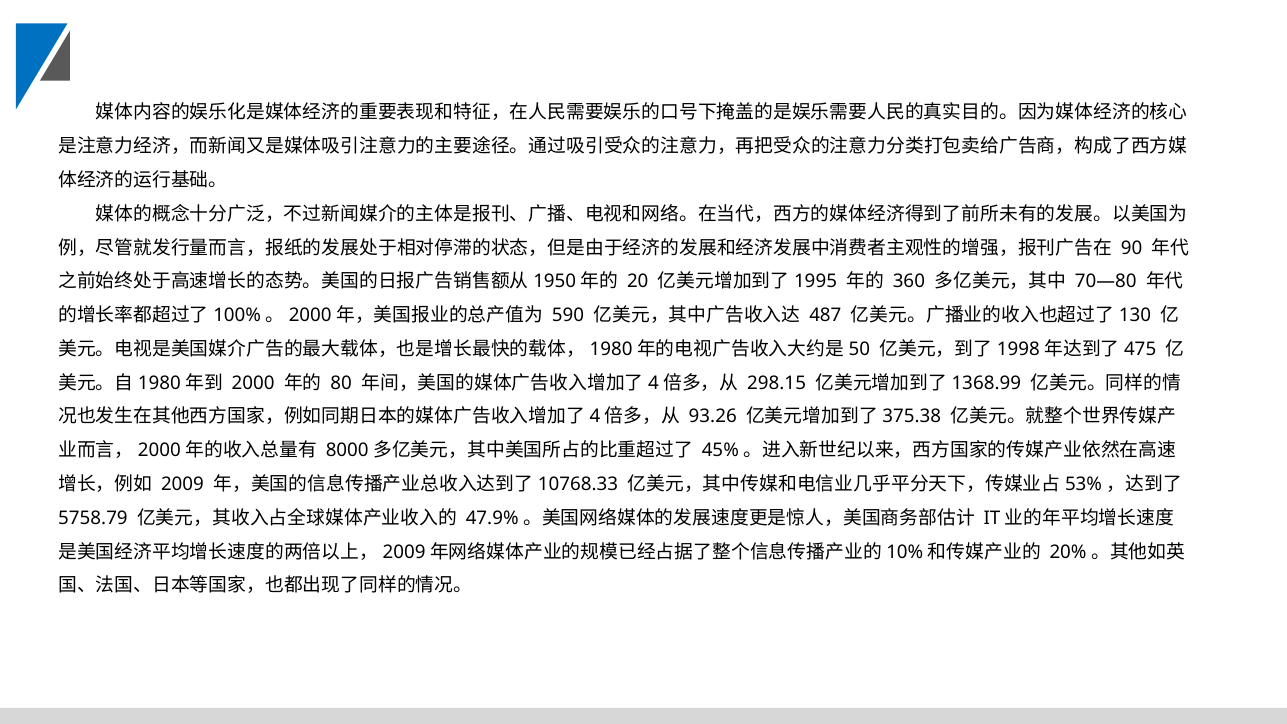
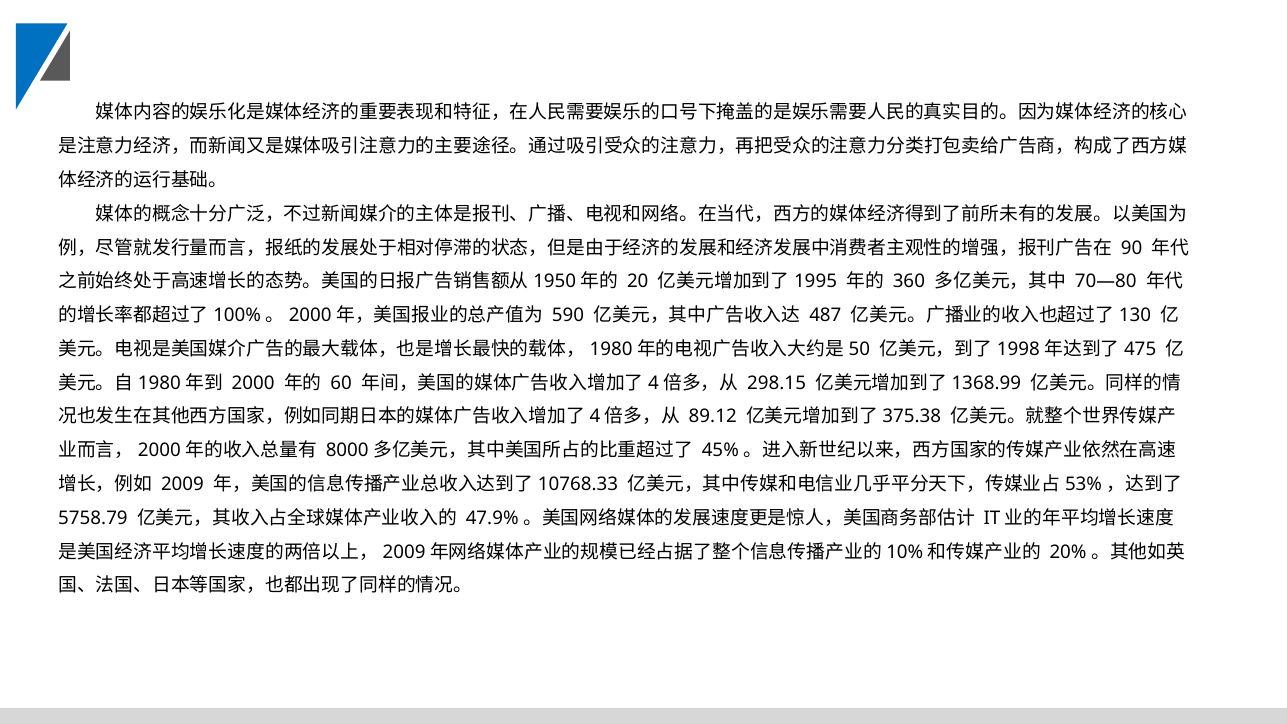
80: 80 -> 60 (341, 383)
93.26: 93.26 -> 89.12 (713, 417)
